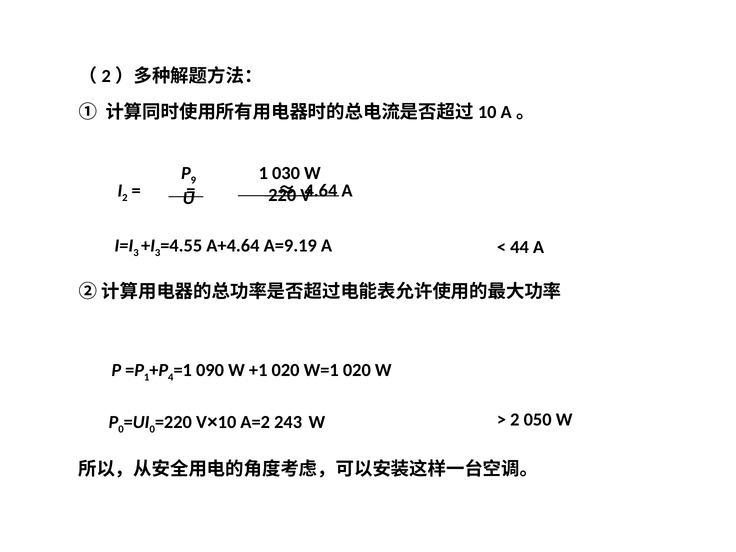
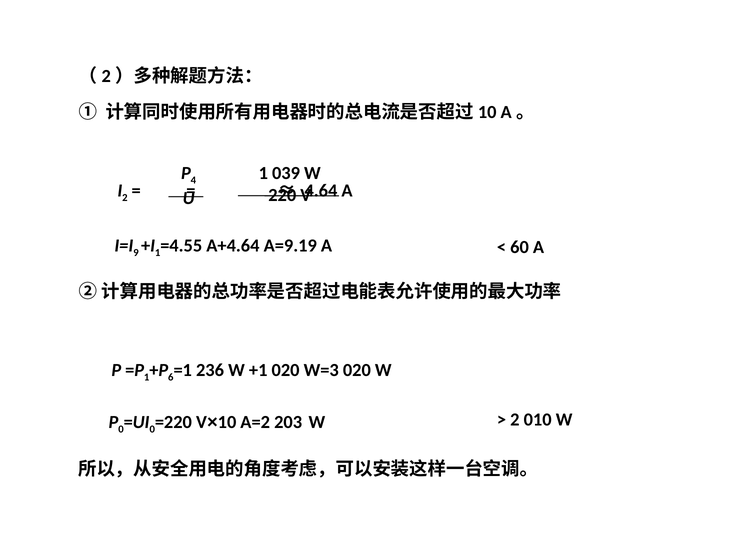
9: 9 -> 4 (193, 180)
030: 030 -> 039 (286, 173)
3: 3 -> 9 (136, 253)
3: 3 -> 1 (158, 253)
44: 44 -> 60 (520, 247)
4: 4 -> 6 (171, 377)
090: 090 -> 236 (210, 370)
W=1: W=1 -> W=3 (321, 370)
050: 050 -> 010 (538, 420)
243: 243 -> 203 (288, 422)
